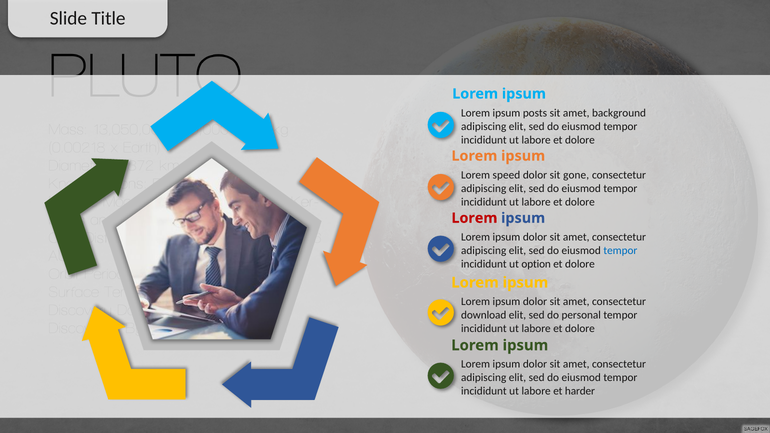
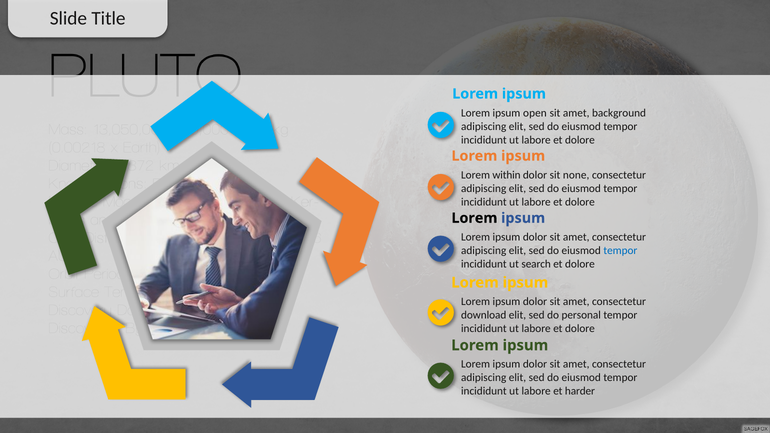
posts: posts -> open (535, 113)
speed: speed -> within (507, 175)
gone: gone -> none (576, 175)
Lorem colour: red -> black (474, 218)
option: option -> search (536, 264)
